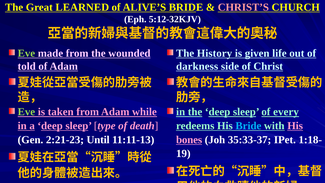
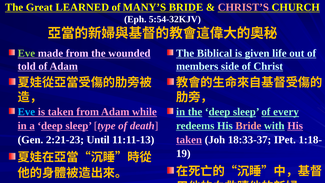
ALIVE’S: ALIVE’S -> MANY’S (144, 7)
5:12-32KJV: 5:12-32KJV -> 5:54-32KJV (175, 19)
History: History -> Biblical (215, 53)
darkness: darkness -> members (197, 66)
Eve colour: light green -> light blue (26, 112)
Bride colour: light blue -> pink (248, 126)
bones: bones -> taken (189, 140)
35:33-37: 35:33-37 -> 18:33-37 (250, 140)
